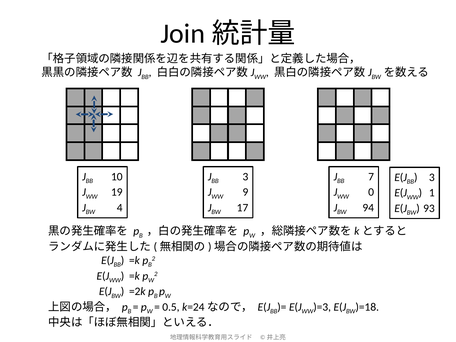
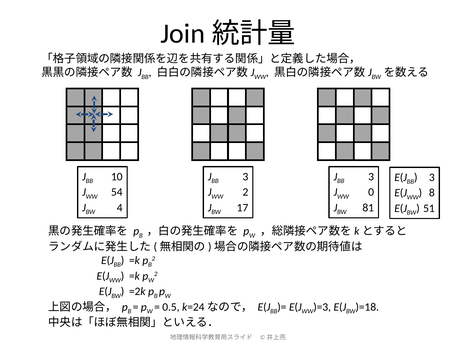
7: 7 -> 3 (371, 177)
19: 19 -> 54 (117, 192)
9: 9 -> 2 (245, 192)
1: 1 -> 8 (432, 193)
94: 94 -> 81 (368, 208)
93: 93 -> 51 (429, 208)
